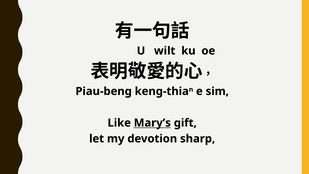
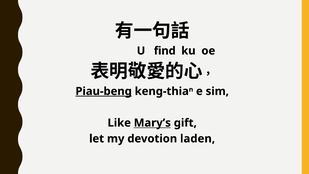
wilt: wilt -> find (165, 51)
Piau-beng underline: none -> present (104, 91)
sharp: sharp -> laden (198, 139)
